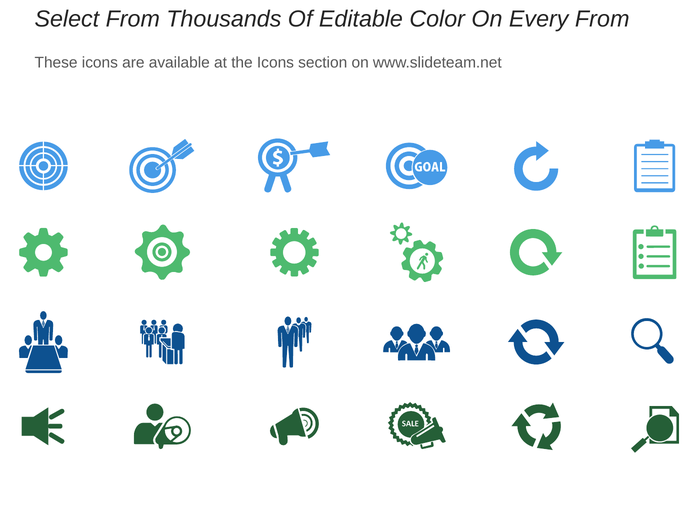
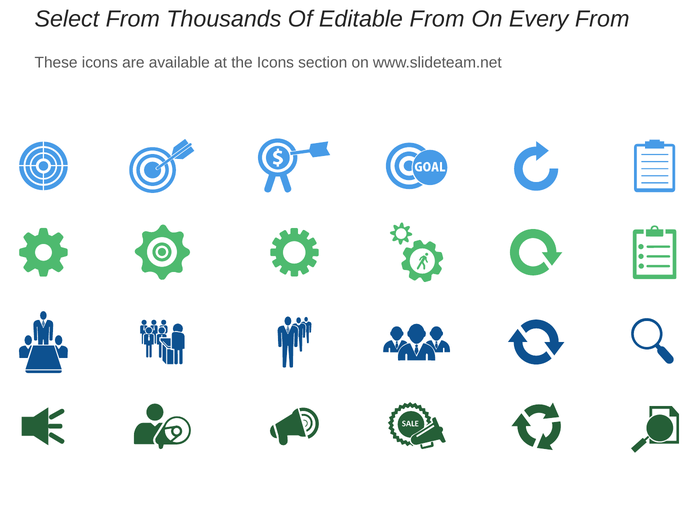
Editable Color: Color -> From (437, 19)
